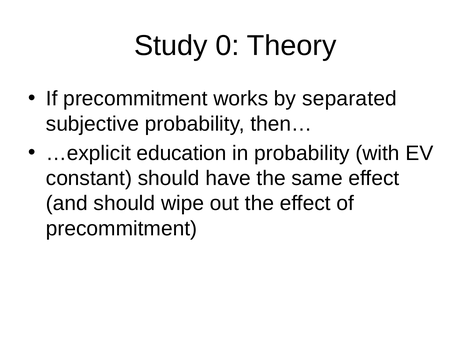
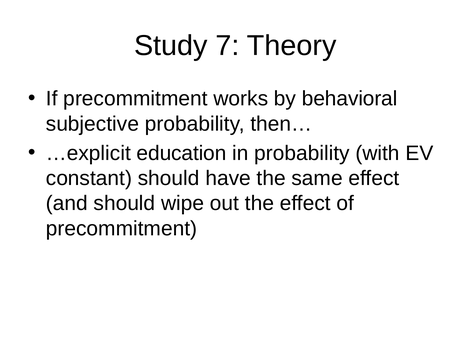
0: 0 -> 7 (228, 46)
separated: separated -> behavioral (350, 99)
